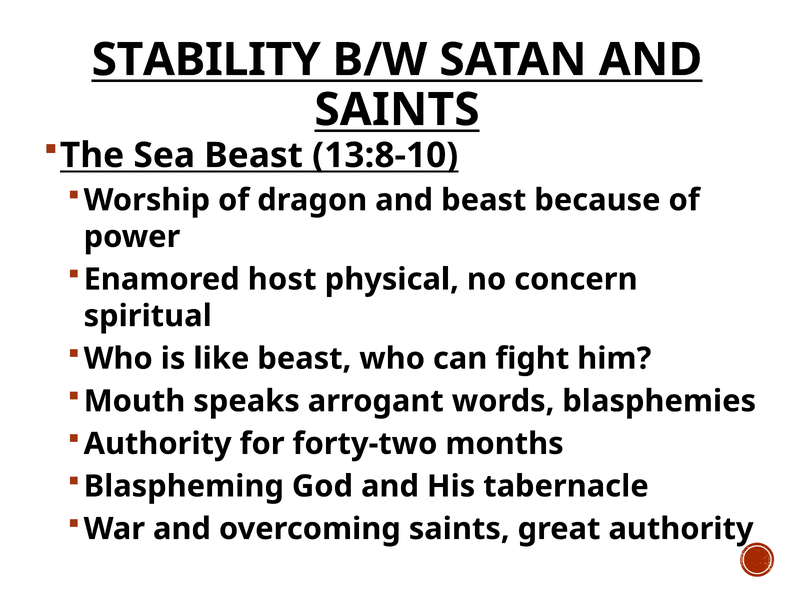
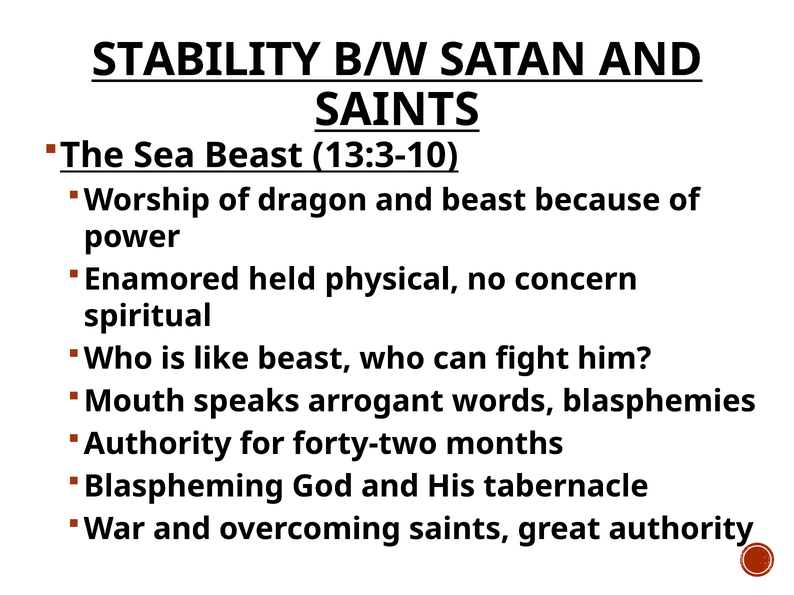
13:8-10: 13:8-10 -> 13:3-10 (385, 156)
host: host -> held (282, 280)
